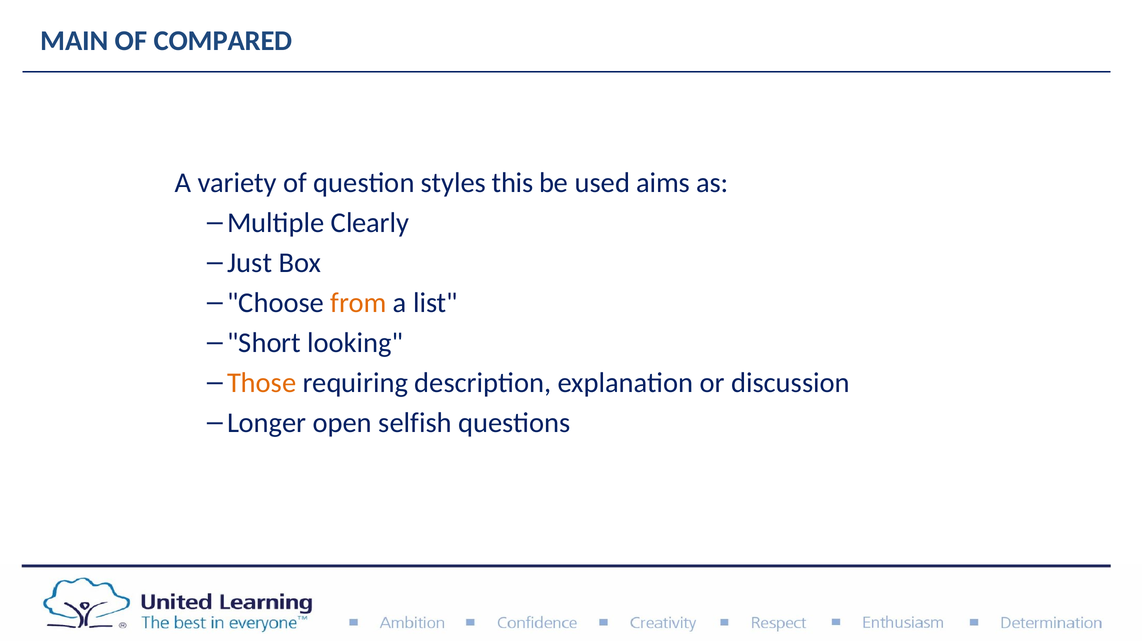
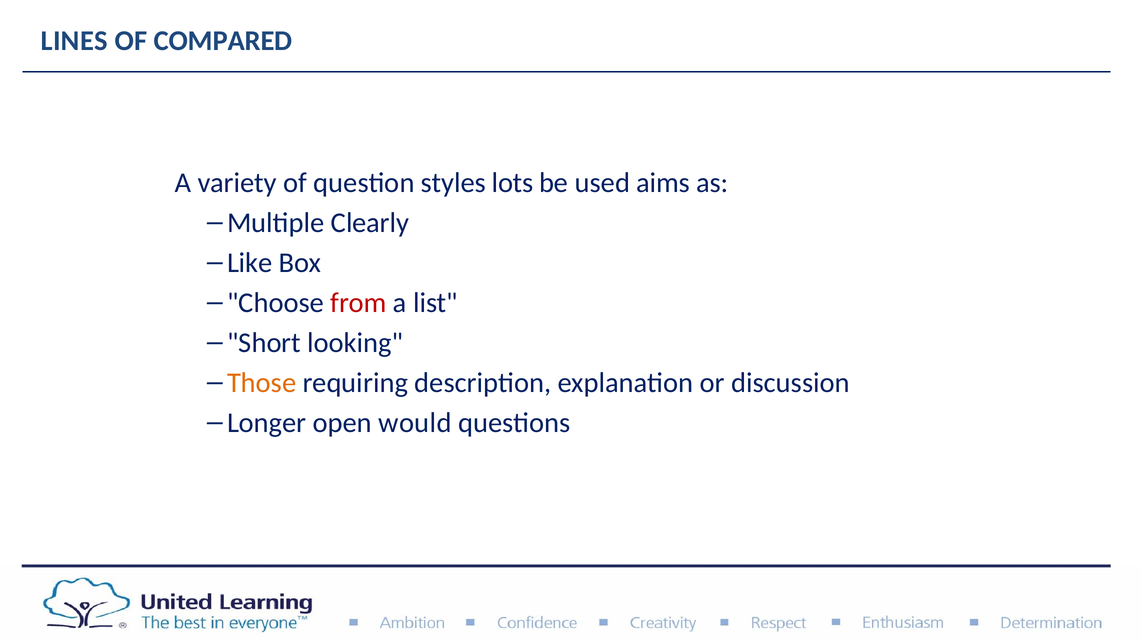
MAIN: MAIN -> LINES (74, 41)
this: this -> lots (513, 183)
Just: Just -> Like (250, 263)
from colour: orange -> red (359, 303)
selfish: selfish -> would (415, 422)
